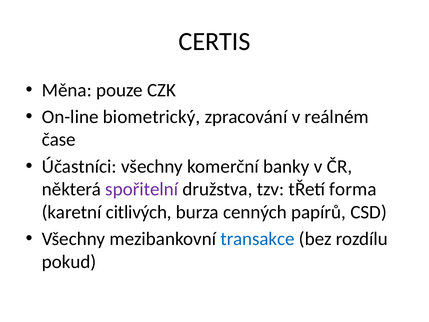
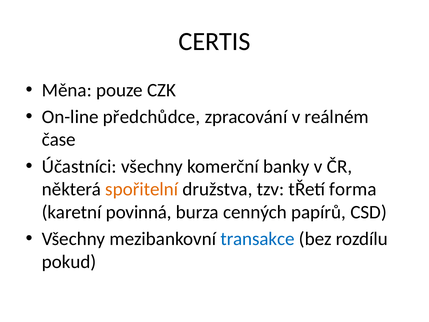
biometrický: biometrický -> předchůdce (152, 117)
spořitelní colour: purple -> orange (142, 189)
citlivých: citlivých -> povinná (139, 212)
